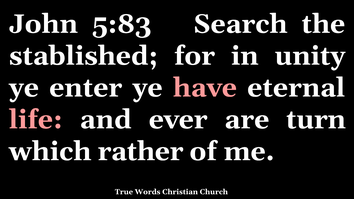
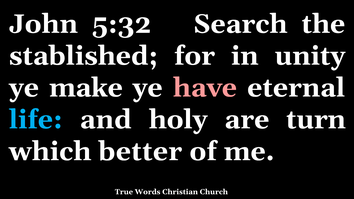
5:83: 5:83 -> 5:32 (122, 24)
enter: enter -> make (86, 88)
life colour: pink -> light blue (36, 120)
ever: ever -> holy (178, 120)
rather: rather -> better (140, 152)
